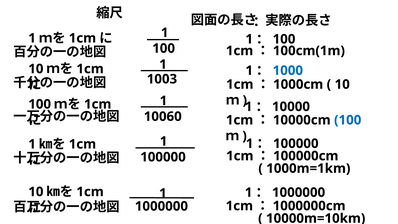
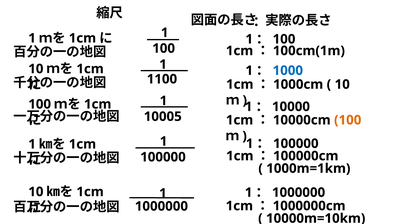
1003: 1003 -> 1100 (162, 79)
10060: 10060 -> 10005 (163, 116)
100 colour: blue -> orange (348, 120)
